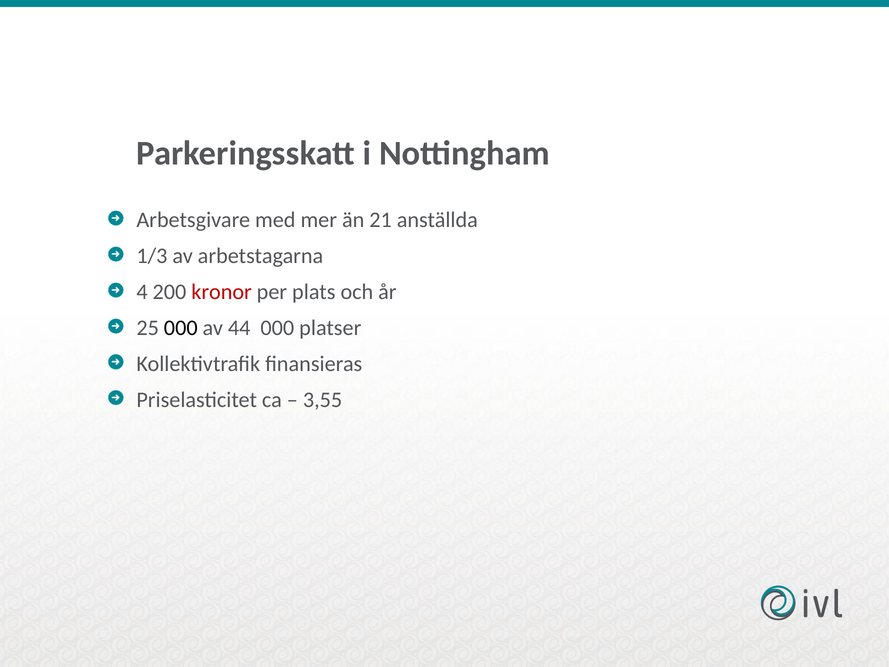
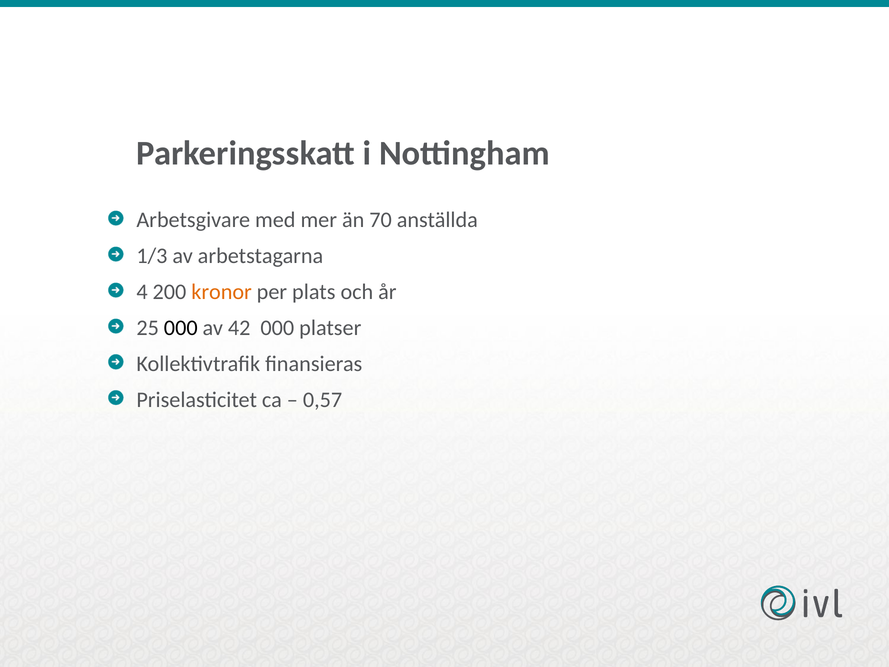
21: 21 -> 70 (381, 220)
kronor colour: red -> orange (222, 292)
44: 44 -> 42 (239, 328)
3,55: 3,55 -> 0,57 (323, 400)
